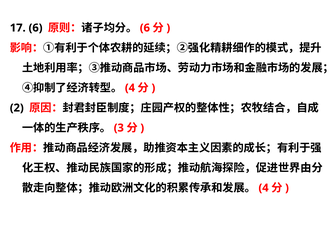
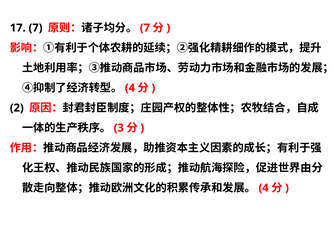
17 6: 6 -> 7 (36, 28)
6: 6 -> 7 (145, 28)
